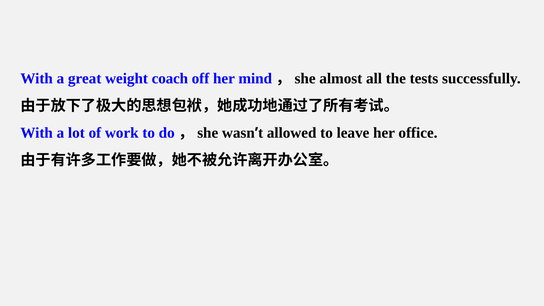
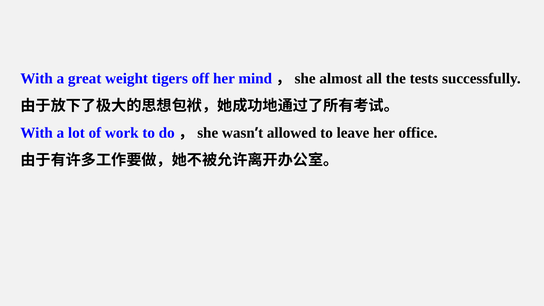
coach: coach -> tigers (170, 79)
